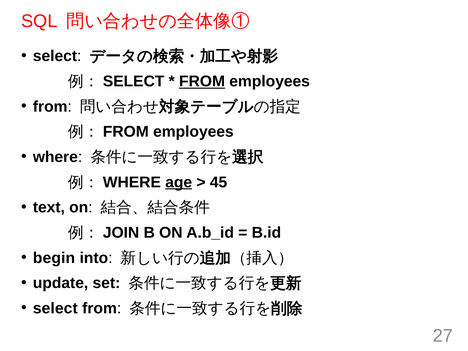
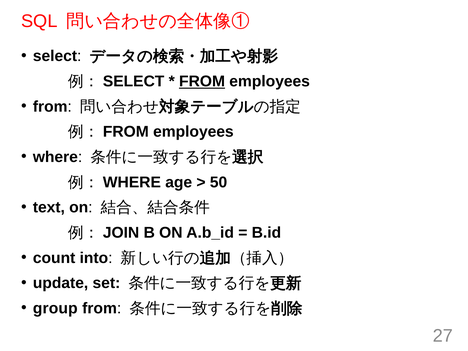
age underline: present -> none (179, 182)
45: 45 -> 50 (219, 182)
begin: begin -> count (54, 258)
select: select -> group (55, 308)
